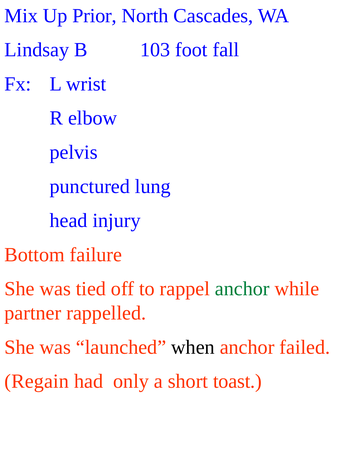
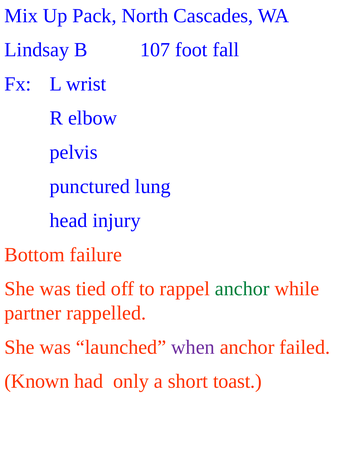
Prior: Prior -> Pack (94, 16)
103: 103 -> 107 (155, 50)
when colour: black -> purple (193, 347)
Regain: Regain -> Known (37, 381)
